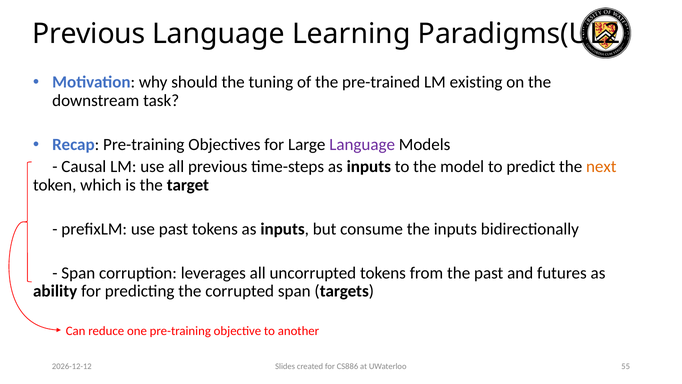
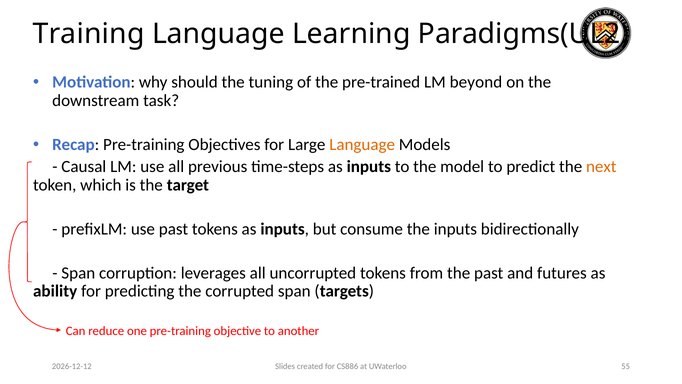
Previous: Previous -> Training (89, 34)
existing: existing -> beyond (476, 82)
Language colour: purple -> orange (362, 144)
